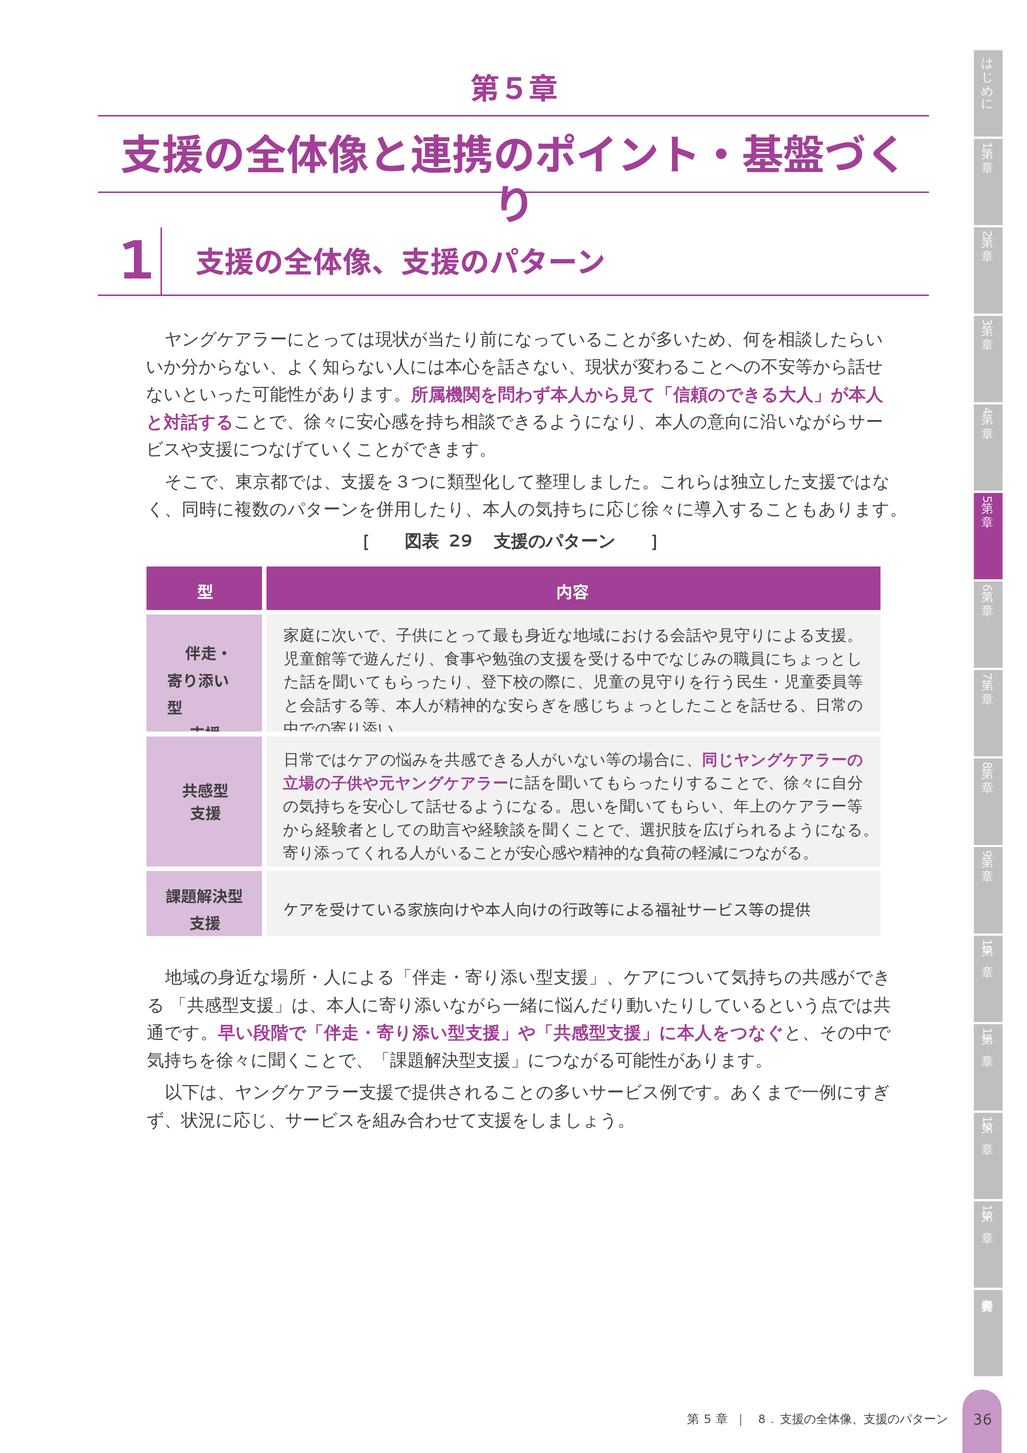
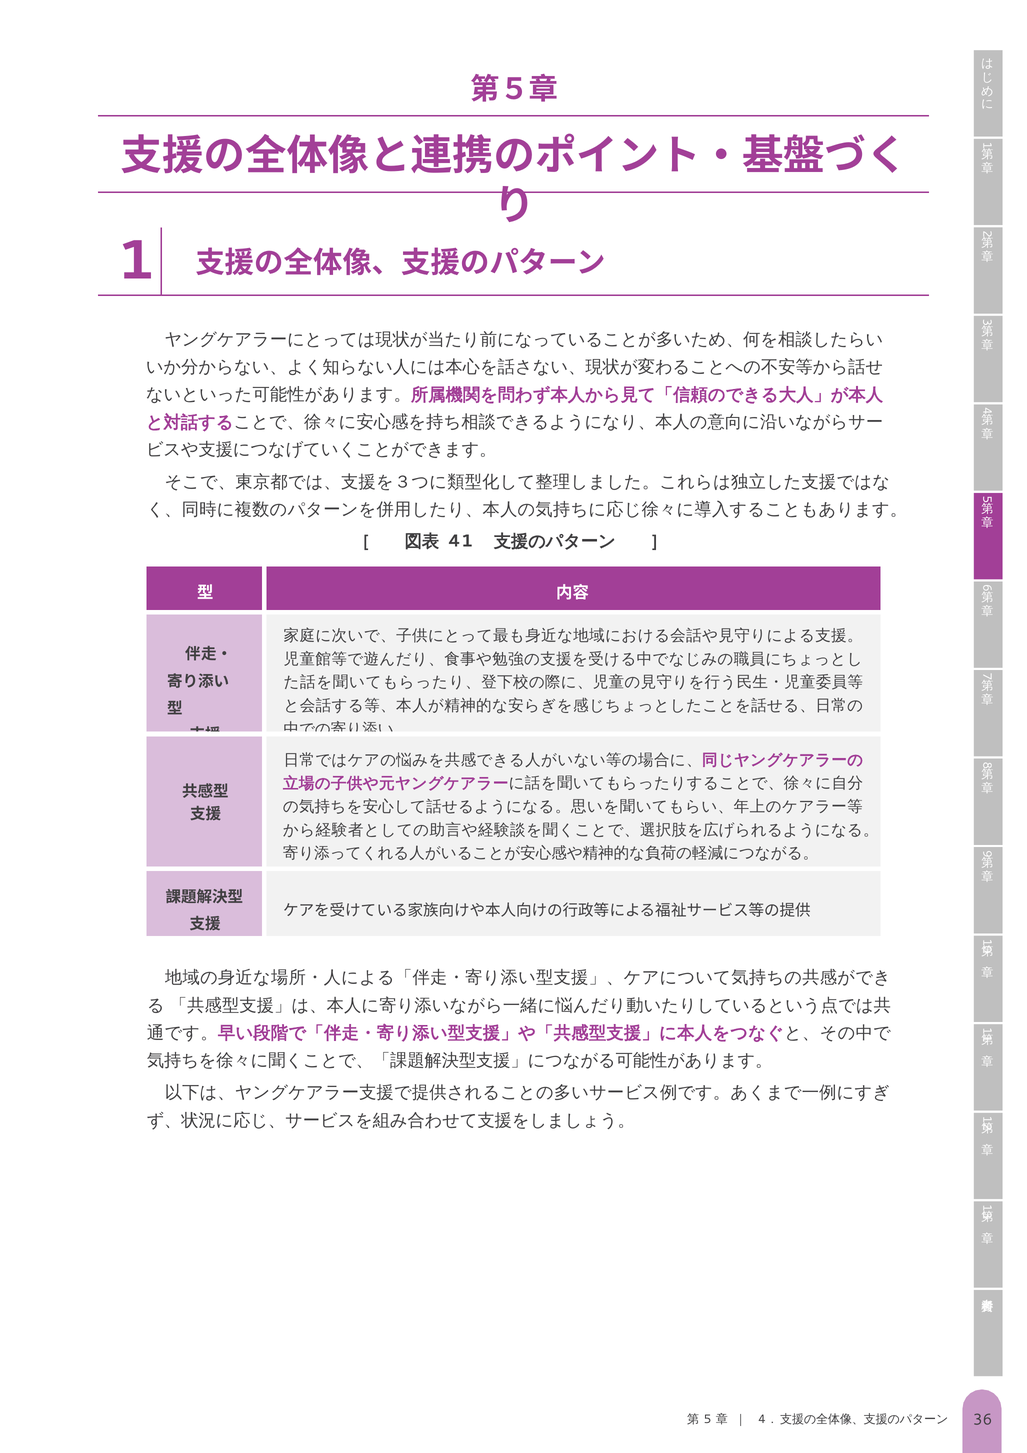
29: 29 -> 41 (461, 541)
8: 8 -> 4 (762, 1419)
